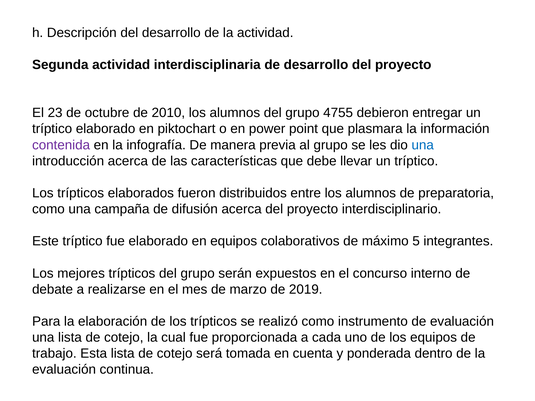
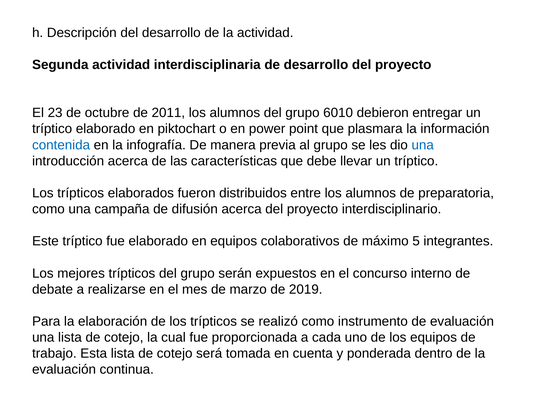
2010: 2010 -> 2011 (168, 113)
4755: 4755 -> 6010 (338, 113)
contenida colour: purple -> blue (61, 145)
